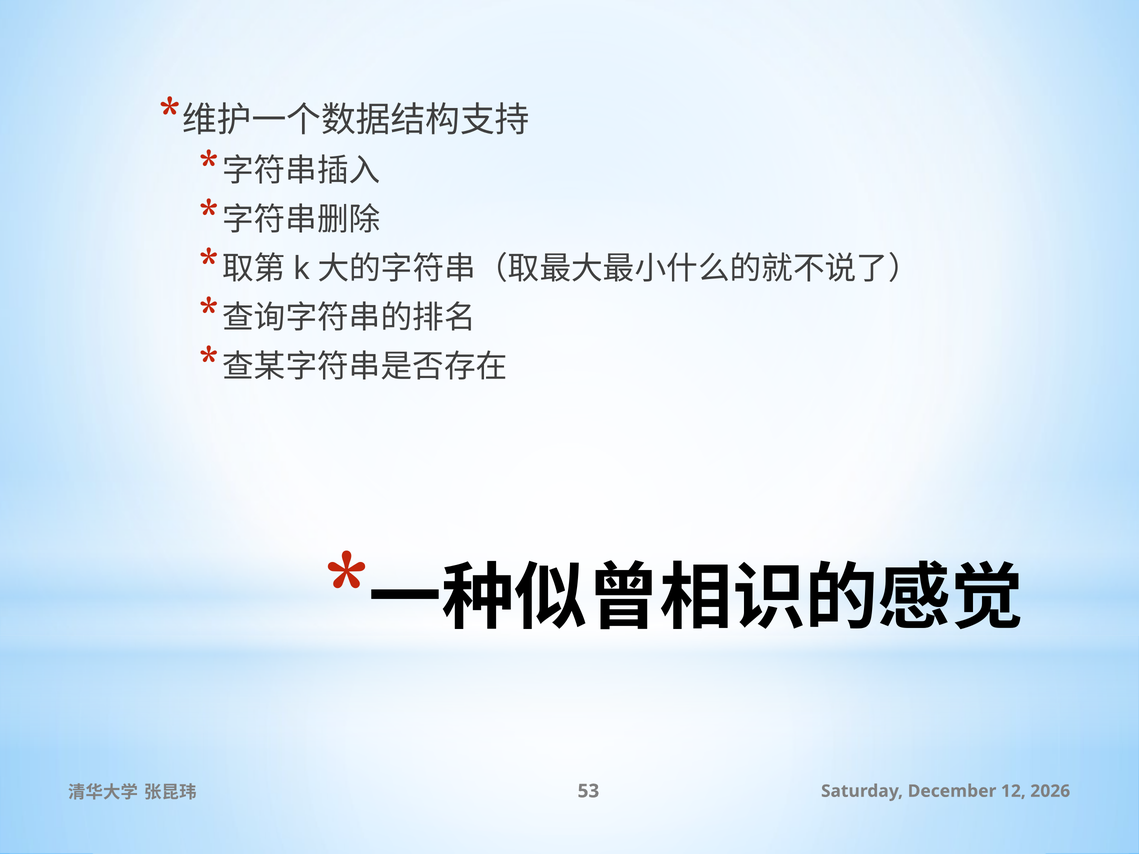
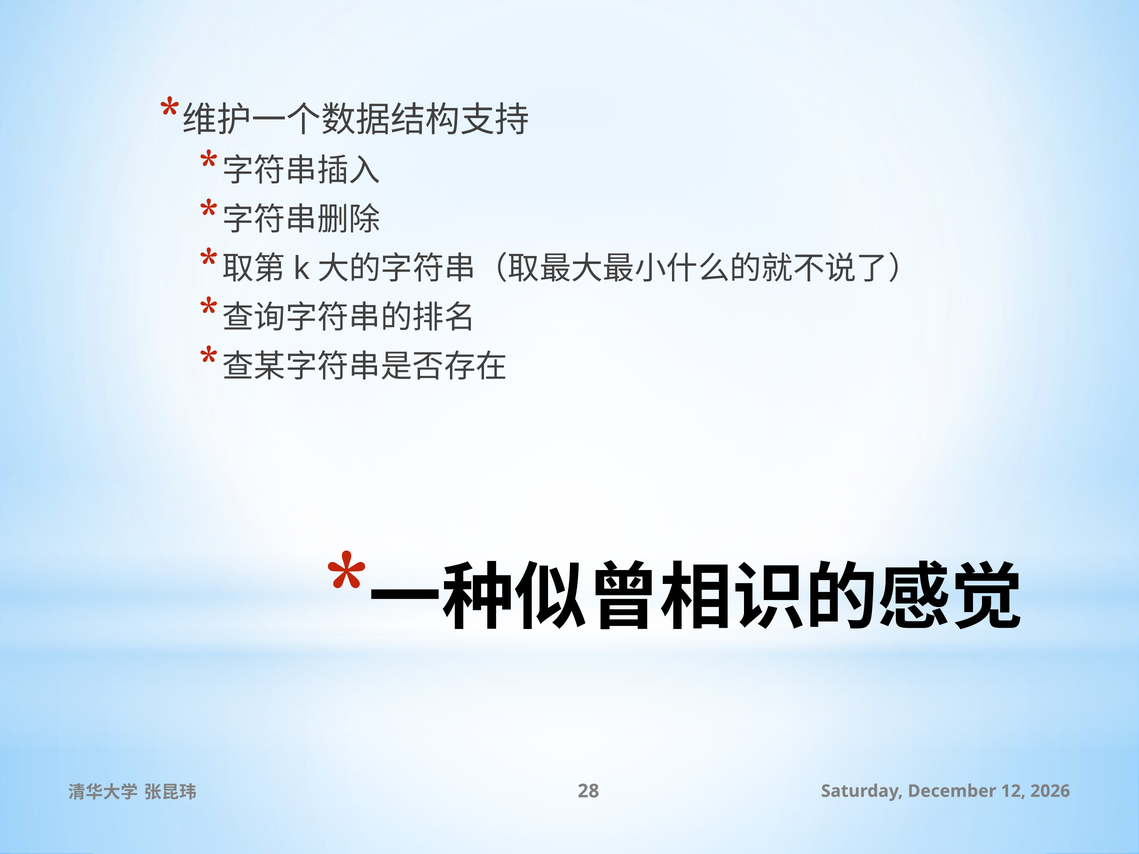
53: 53 -> 28 (588, 791)
